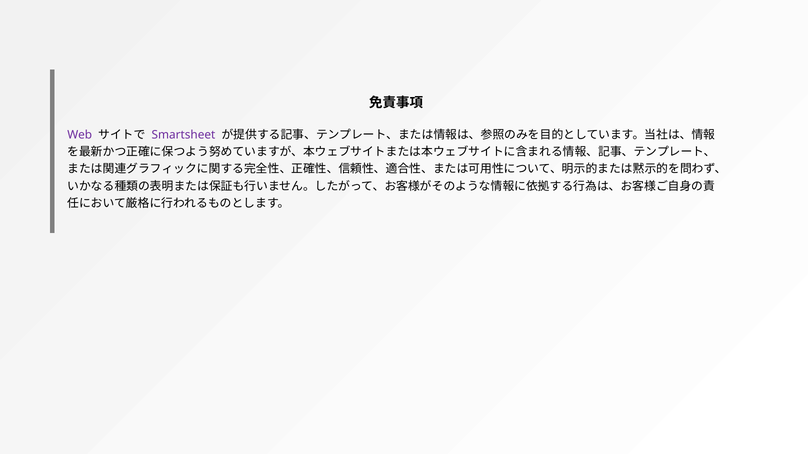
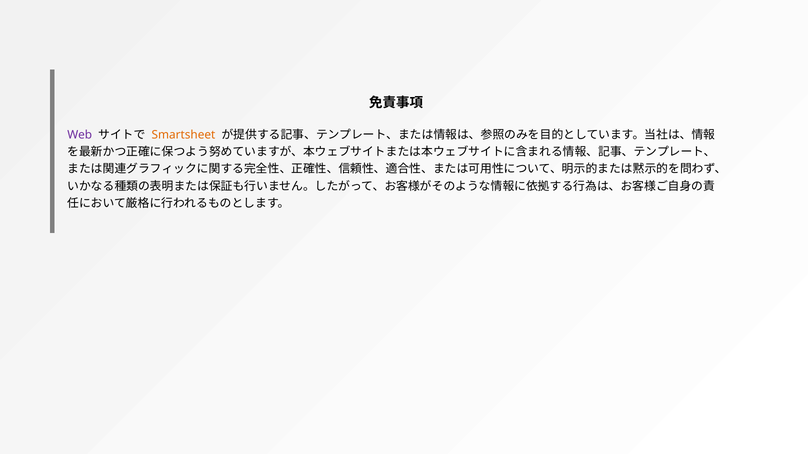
Smartsheet colour: purple -> orange (183, 135)
